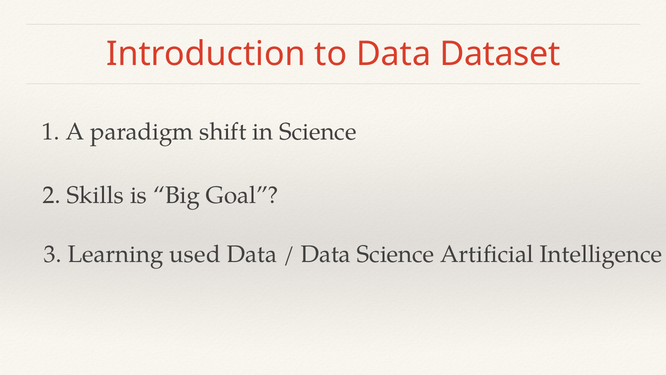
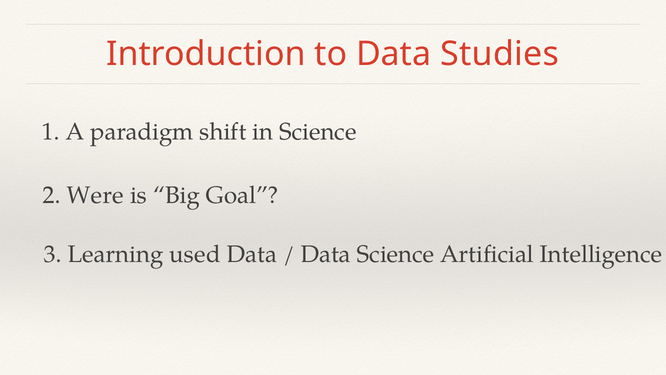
Dataset: Dataset -> Studies (500, 54)
Skills: Skills -> Were (95, 195)
